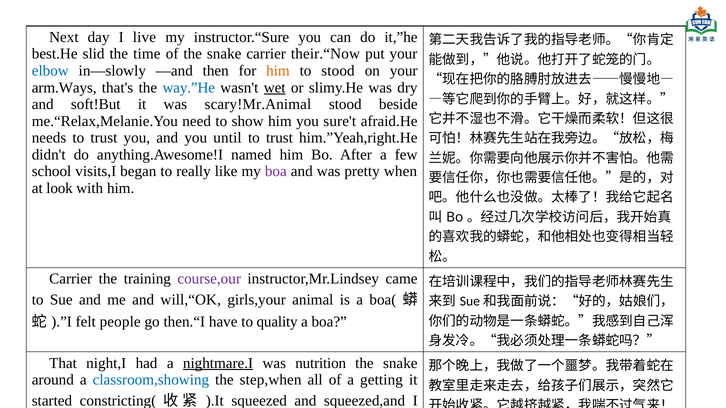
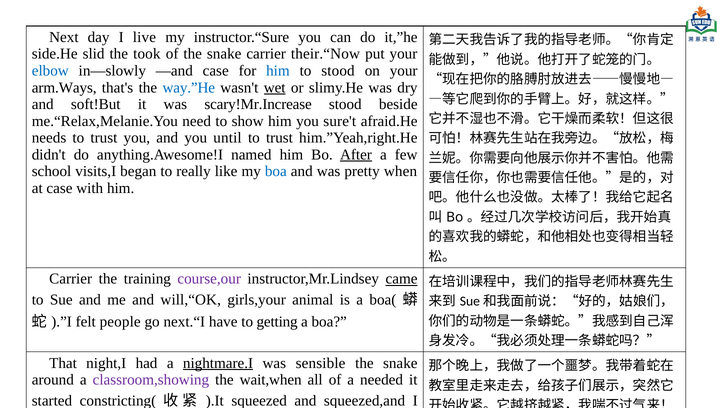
best.He: best.He -> side.He (55, 54)
time: time -> took (147, 54)
—and then: then -> case (216, 71)
him colour: orange -> blue (278, 71)
scary!Mr.Animal: scary!Mr.Animal -> scary!Mr.Increase (258, 104)
After underline: none -> present (356, 155)
boa colour: purple -> blue (276, 172)
at look: look -> case (59, 188)
came underline: none -> present (402, 279)
then.“I: then.“I -> next.“I (184, 322)
quality: quality -> getting (277, 322)
nutrition: nutrition -> sensible (321, 363)
classroom,showing colour: blue -> purple (151, 380)
step,when: step,when -> wait,when (271, 380)
getting: getting -> needed (382, 380)
